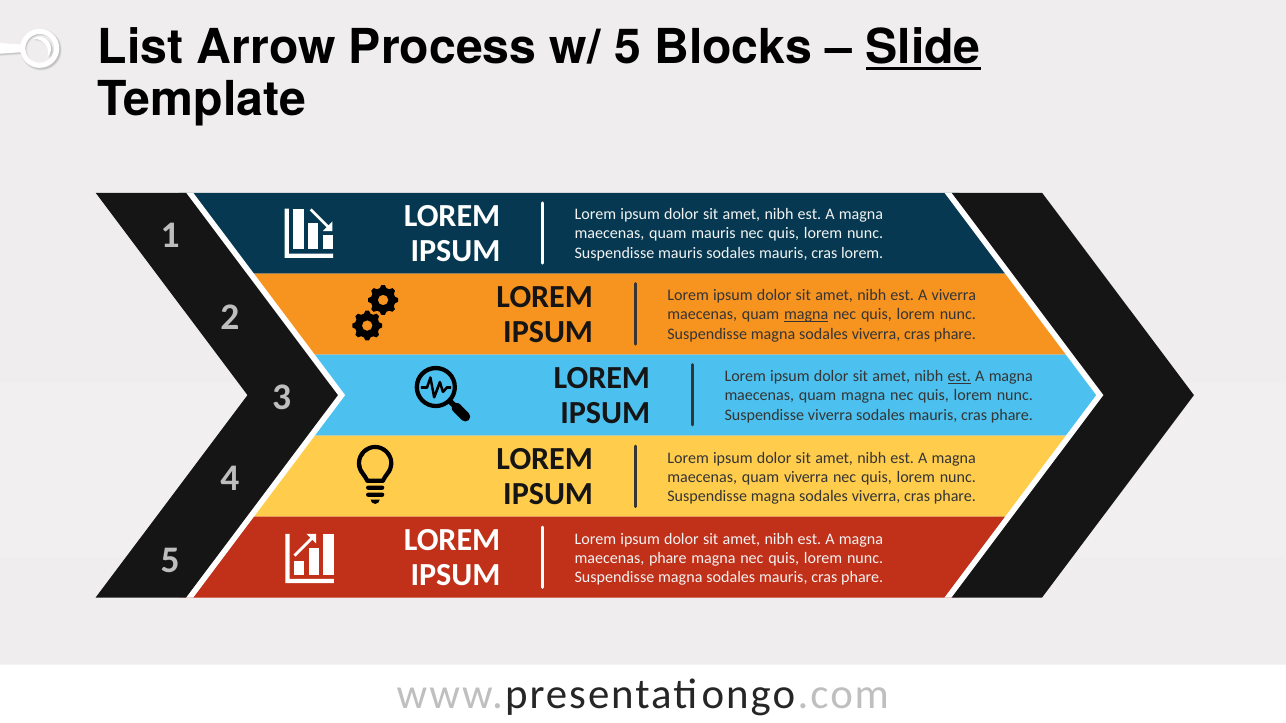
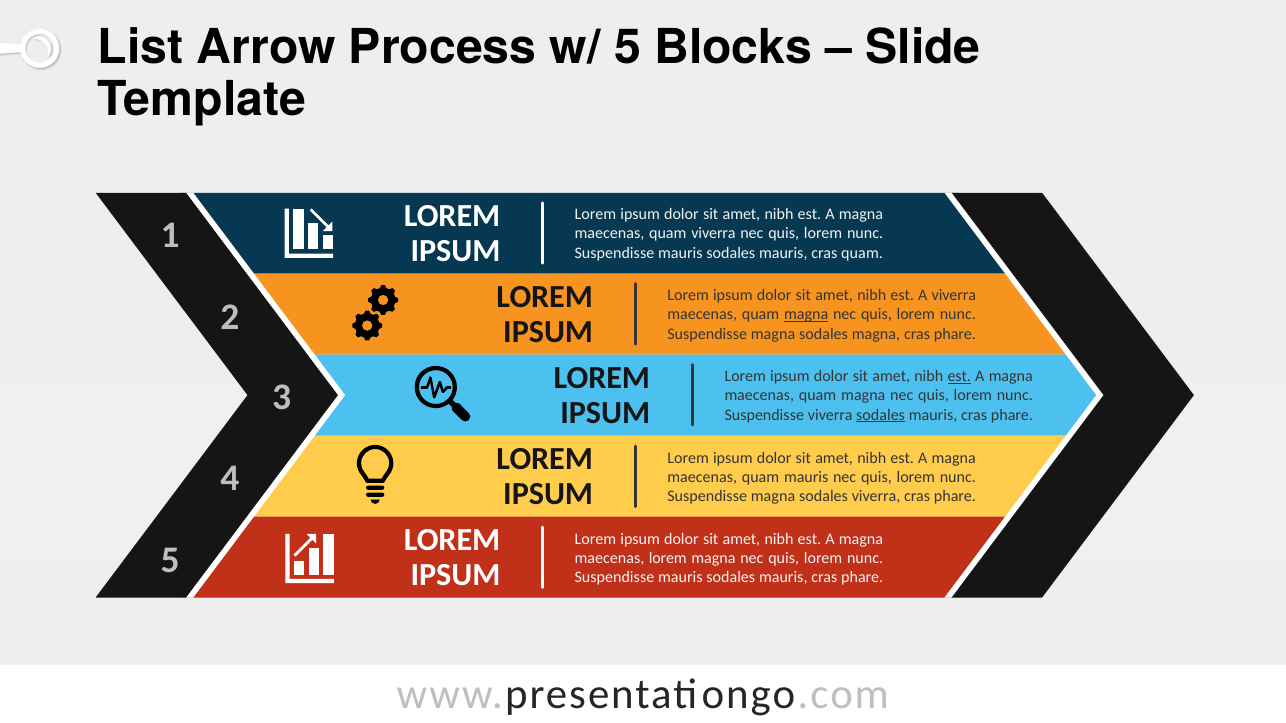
Slide underline: present -> none (923, 48)
quam mauris: mauris -> viverra (713, 234)
cras lorem: lorem -> quam (862, 253)
viverra: viverra -> magna (876, 334)
sodales underline: none -> present (881, 415)
quam viverra: viverra -> mauris (806, 477)
maecenas phare: phare -> lorem (668, 558)
magna: magna -> mauris (680, 578)
